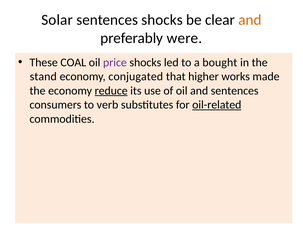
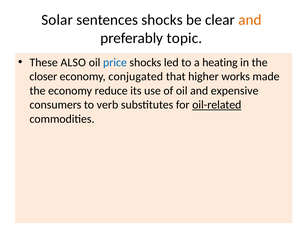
were: were -> topic (184, 38)
COAL: COAL -> ALSO (73, 62)
price colour: purple -> blue (115, 62)
bought: bought -> heating (220, 62)
stand: stand -> closer (43, 77)
reduce underline: present -> none (111, 91)
and sentences: sentences -> expensive (235, 91)
